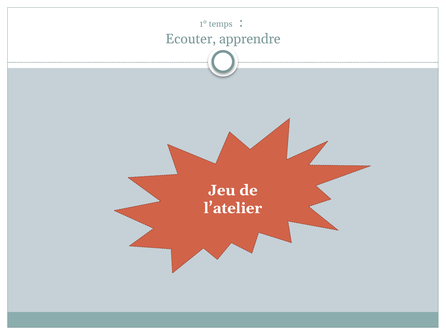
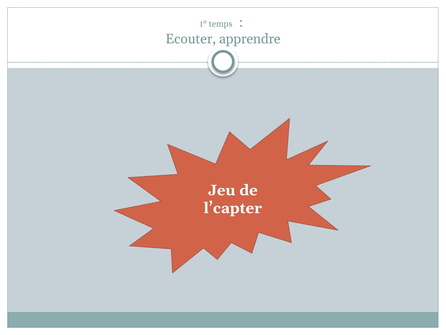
l’atelier: l’atelier -> l’capter (233, 208)
